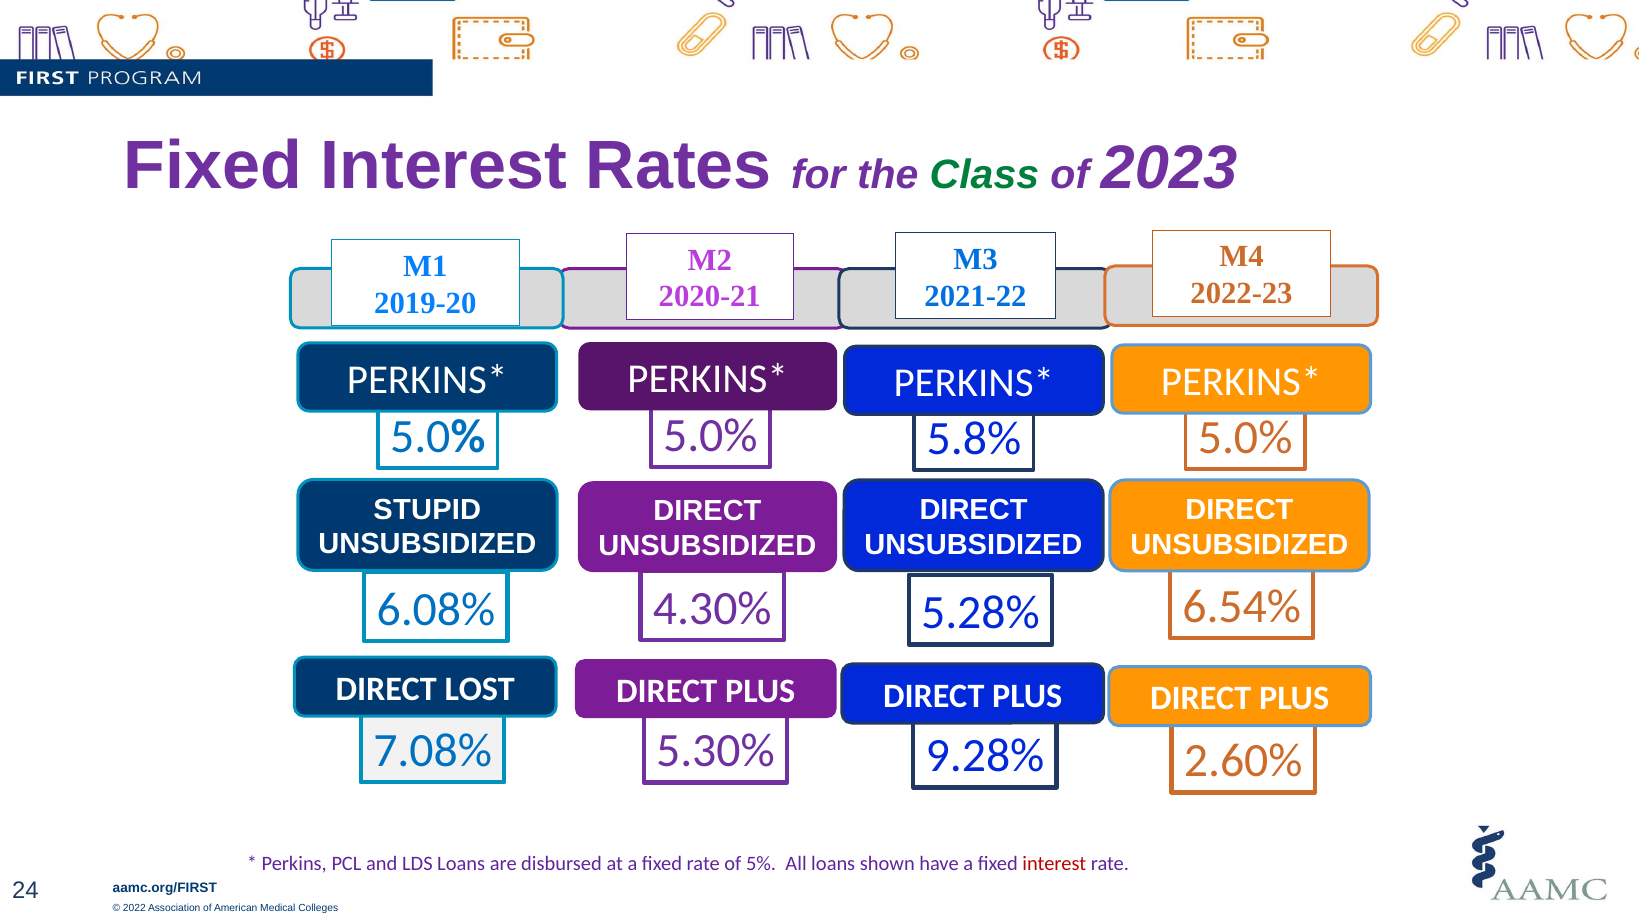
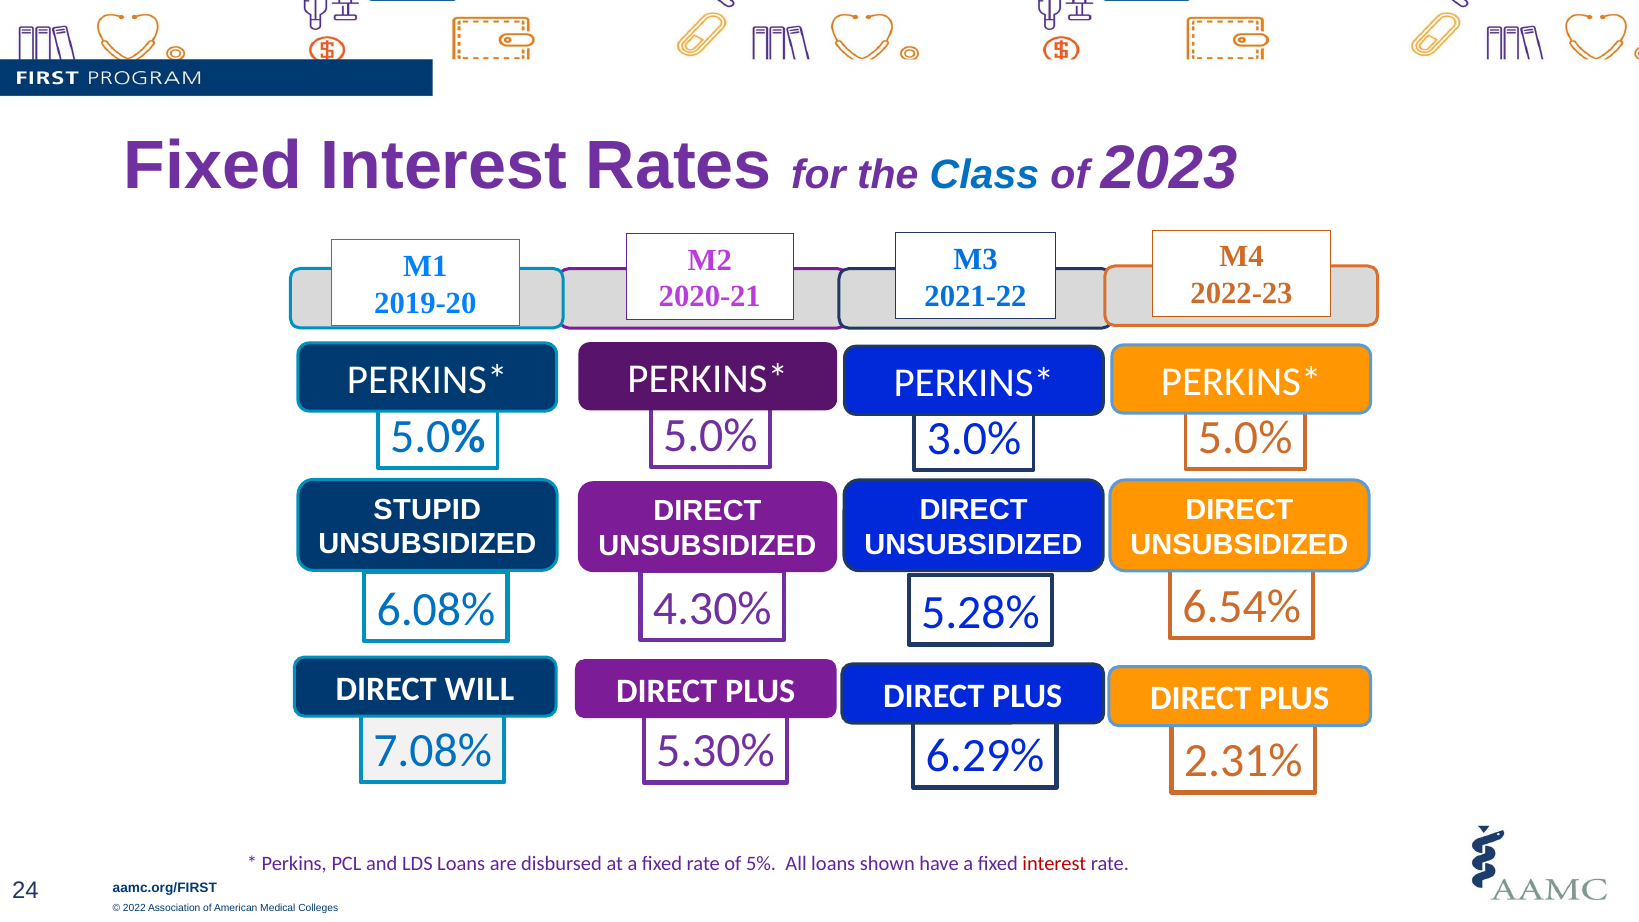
Class colour: green -> blue (984, 175)
5.8%: 5.8% -> 3.0% (974, 439)
LOST: LOST -> WILL (479, 689)
9.28%: 9.28% -> 6.29% (985, 756)
2.60%: 2.60% -> 2.31% (1243, 761)
